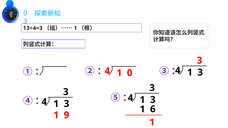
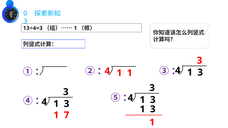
1 0: 0 -> 1 (130, 73)
6: 6 -> 3 (153, 109)
9: 9 -> 7 (67, 115)
